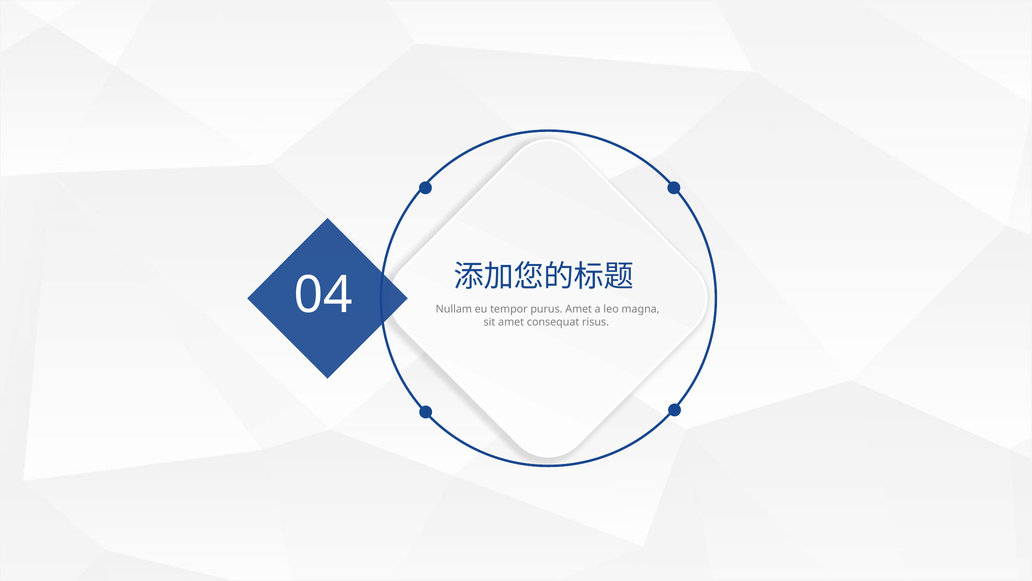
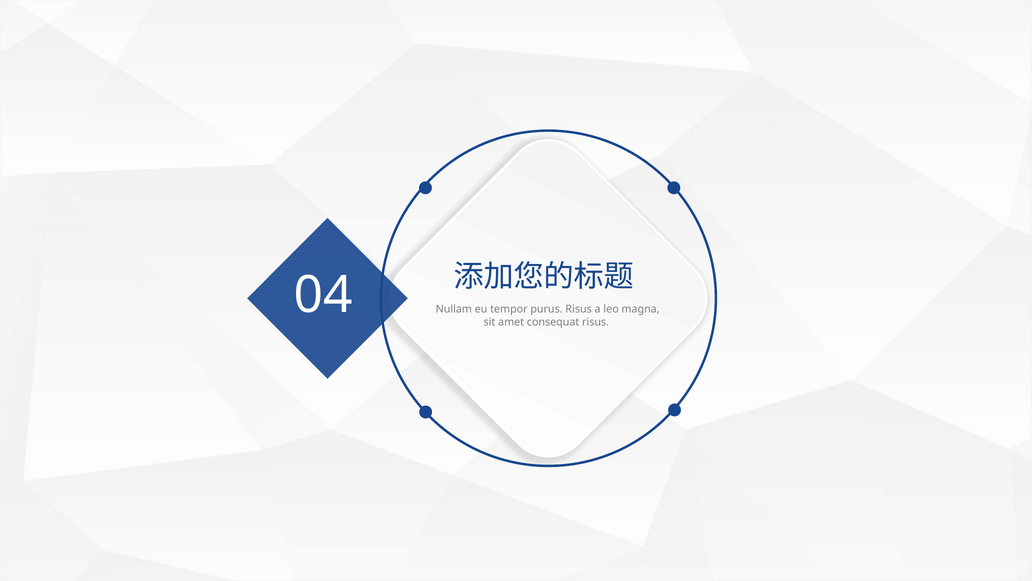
purus Amet: Amet -> Risus (579, 309)
